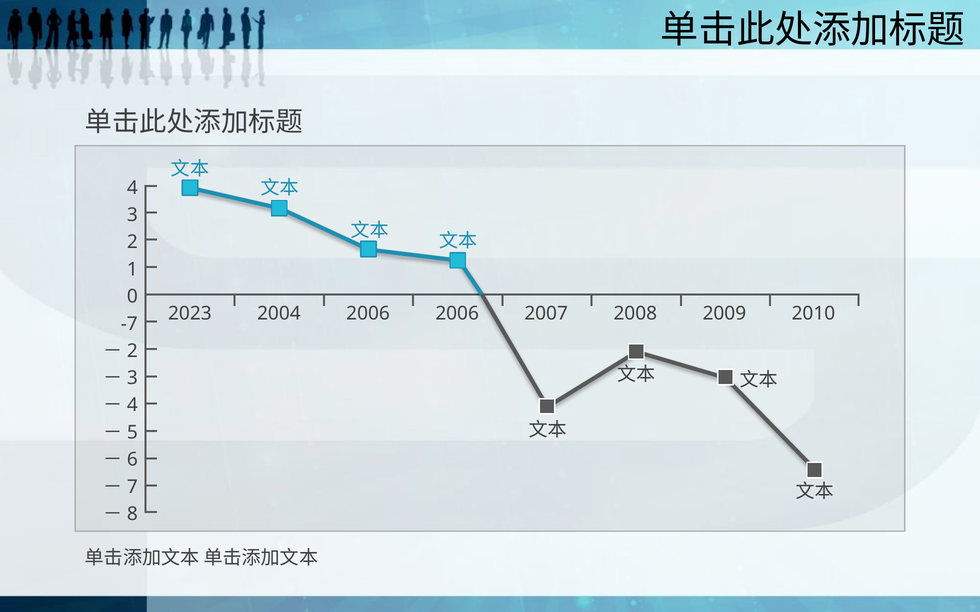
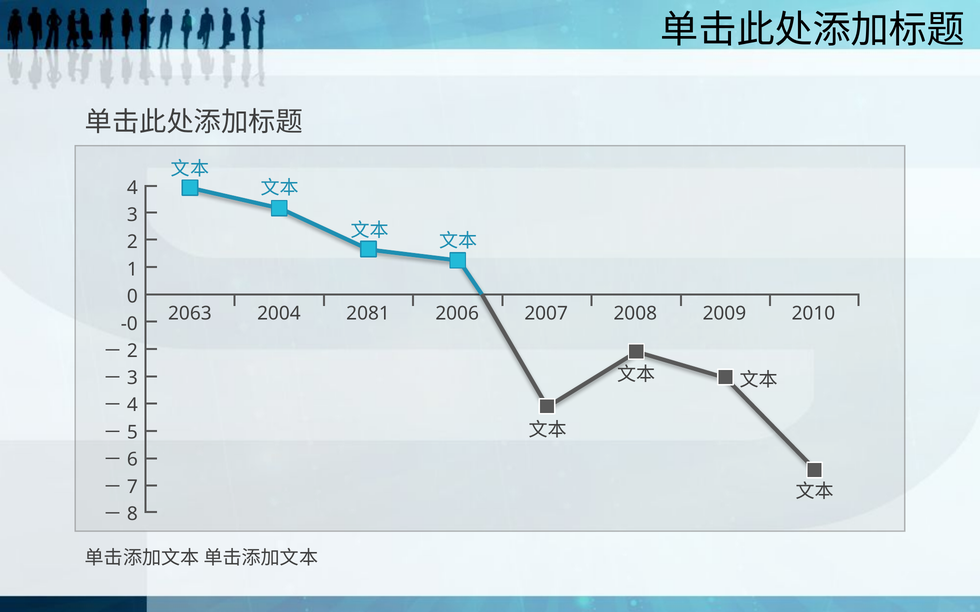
2023: 2023 -> 2063 (190, 314)
2006: 2006 -> 2081 (368, 314)
-7: -7 -> -0 (129, 324)
